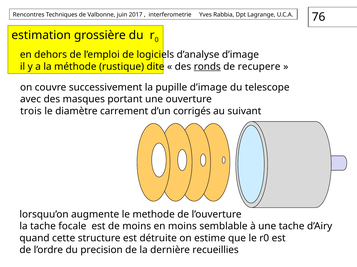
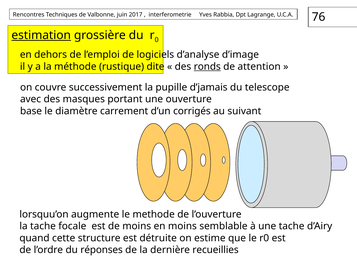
estimation underline: none -> present (41, 35)
recupere: recupere -> attention (259, 67)
pupille d’image: d’image -> d’jamais (209, 88)
trois: trois -> base (31, 111)
precision: precision -> réponses (102, 251)
